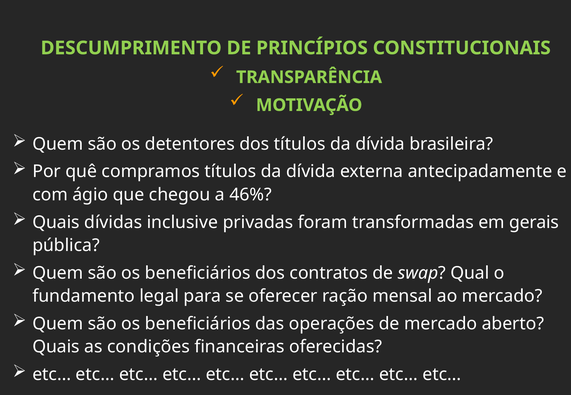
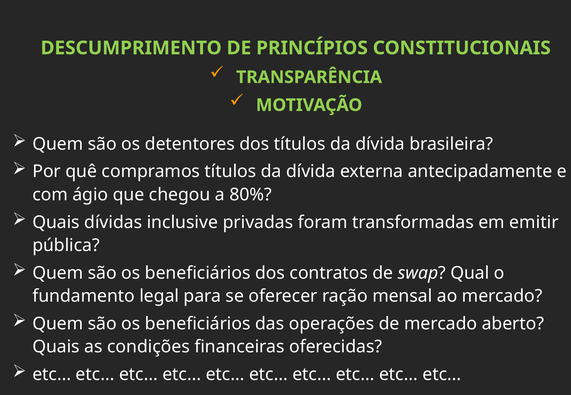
46%: 46% -> 80% (251, 195)
gerais: gerais -> emitir (534, 222)
